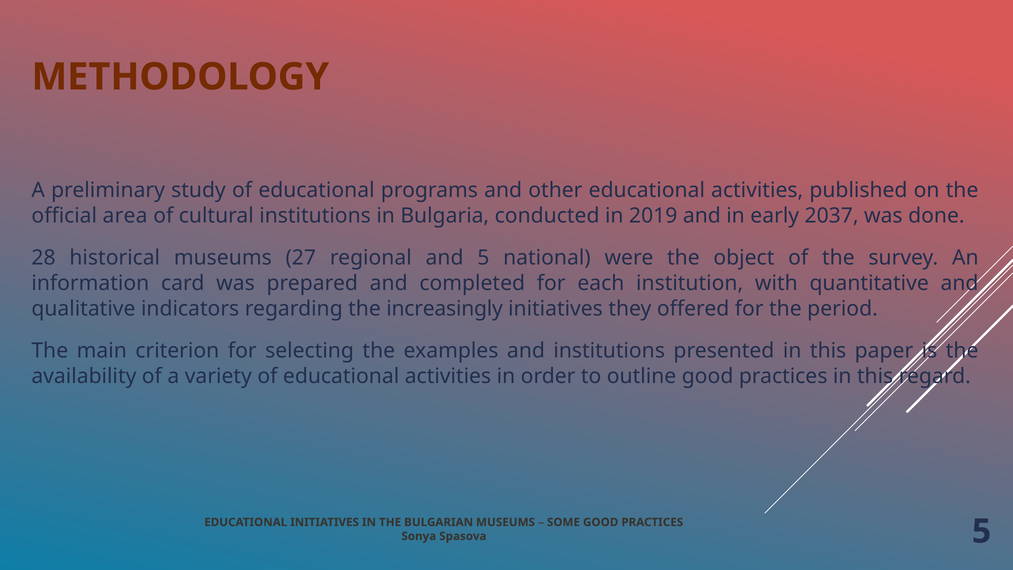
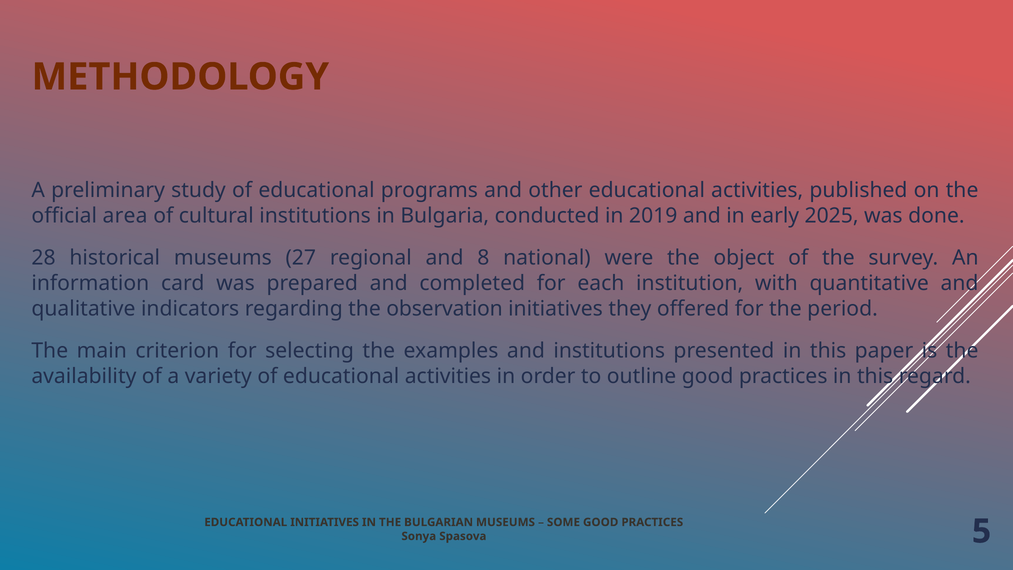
2037: 2037 -> 2025 (832, 216)
and 5: 5 -> 8 (483, 258)
increasingly: increasingly -> observation (445, 309)
